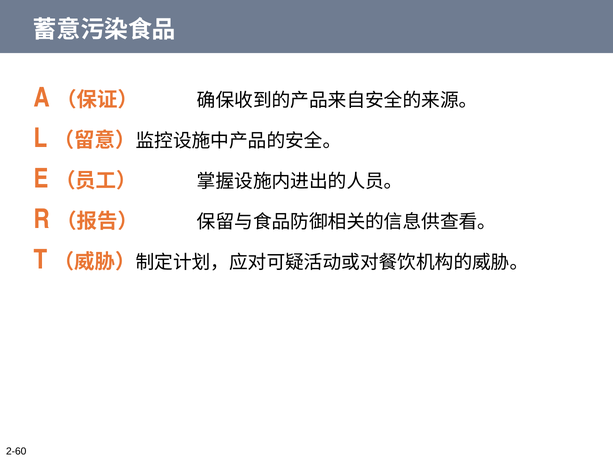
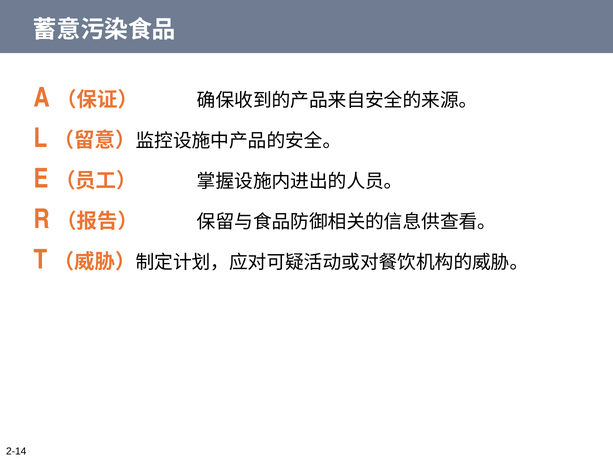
2-60: 2-60 -> 2-14 (16, 451)
